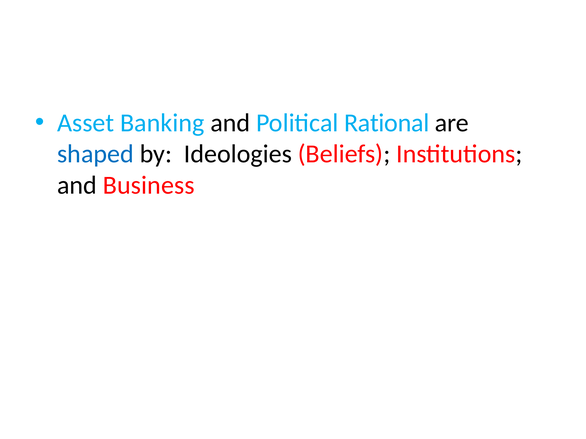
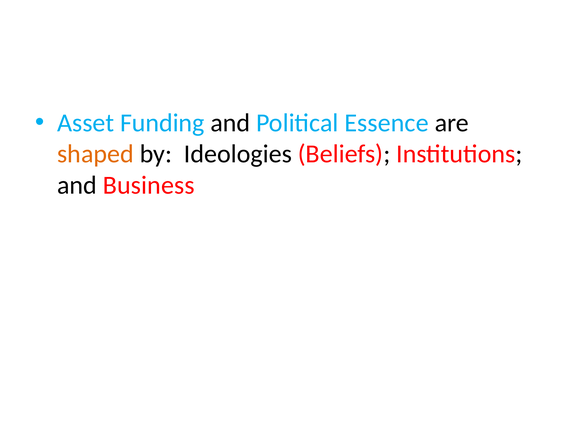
Banking: Banking -> Funding (162, 123)
Rational: Rational -> Essence (386, 123)
shaped colour: blue -> orange (95, 154)
